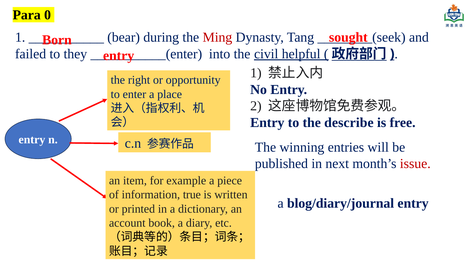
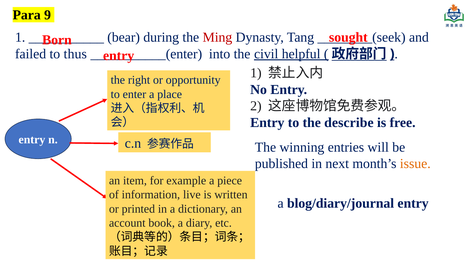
0: 0 -> 9 (48, 15)
they: they -> thus (75, 54)
issue colour: red -> orange (415, 163)
true: true -> live (192, 194)
